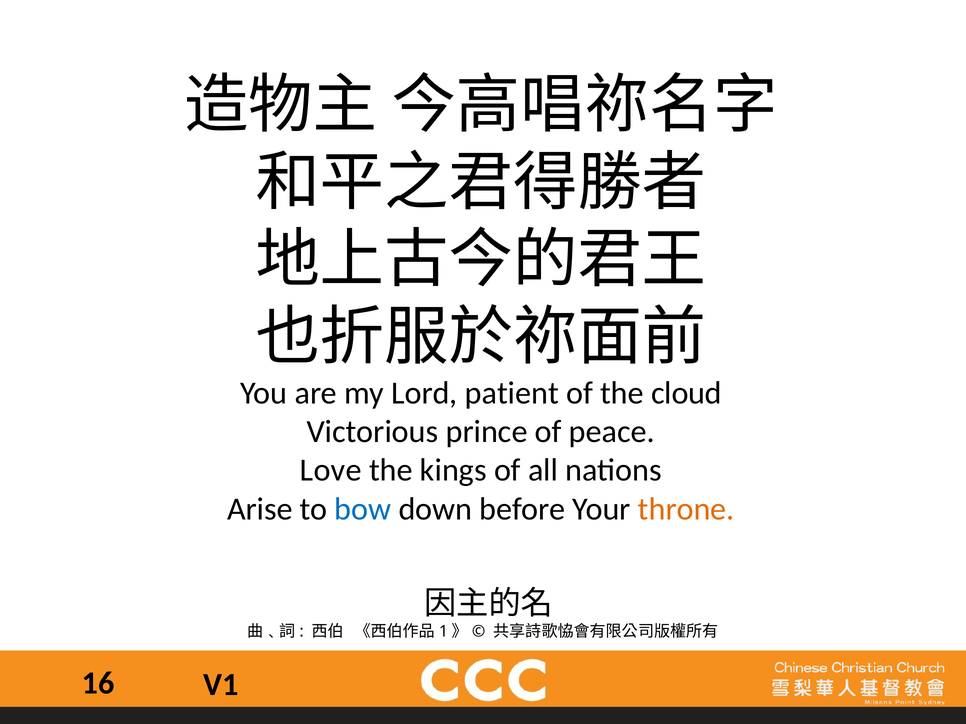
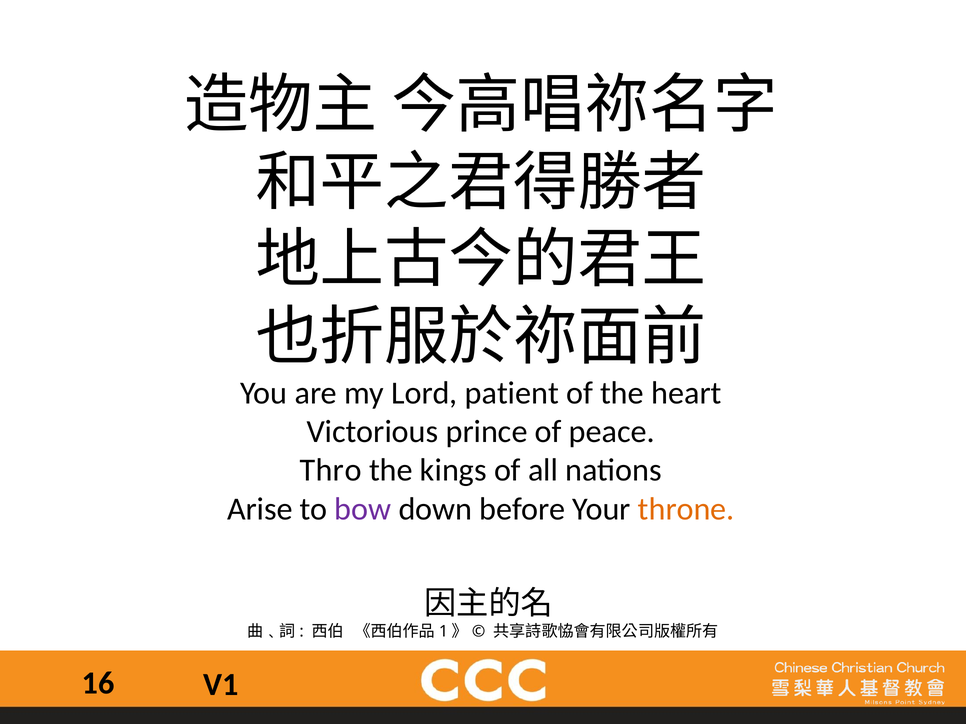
cloud: cloud -> heart (686, 393)
Love: Love -> Thro (331, 471)
bow colour: blue -> purple (363, 509)
